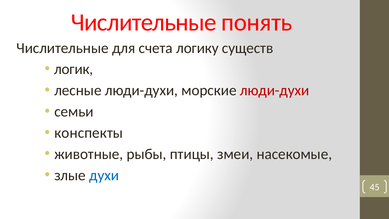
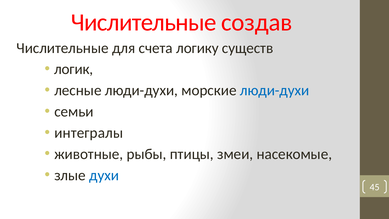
понять: понять -> создав (257, 23)
люди-духи colour: red -> blue (275, 90)
конспекты: конспекты -> интегралы (89, 133)
